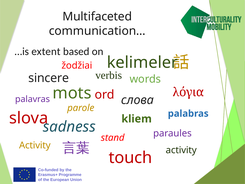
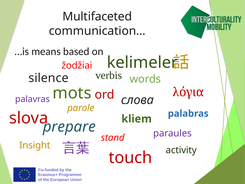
extent: extent -> means (46, 51)
sincere: sincere -> silence (49, 78)
sadness: sadness -> prepare (69, 127)
Activity: Activity -> Insight (35, 145)
